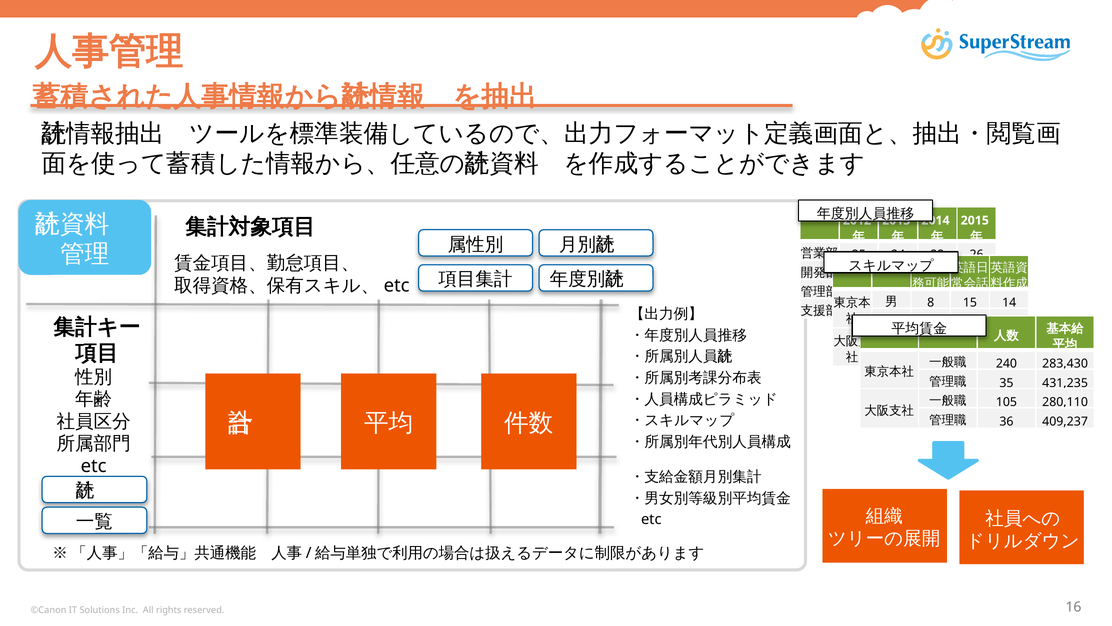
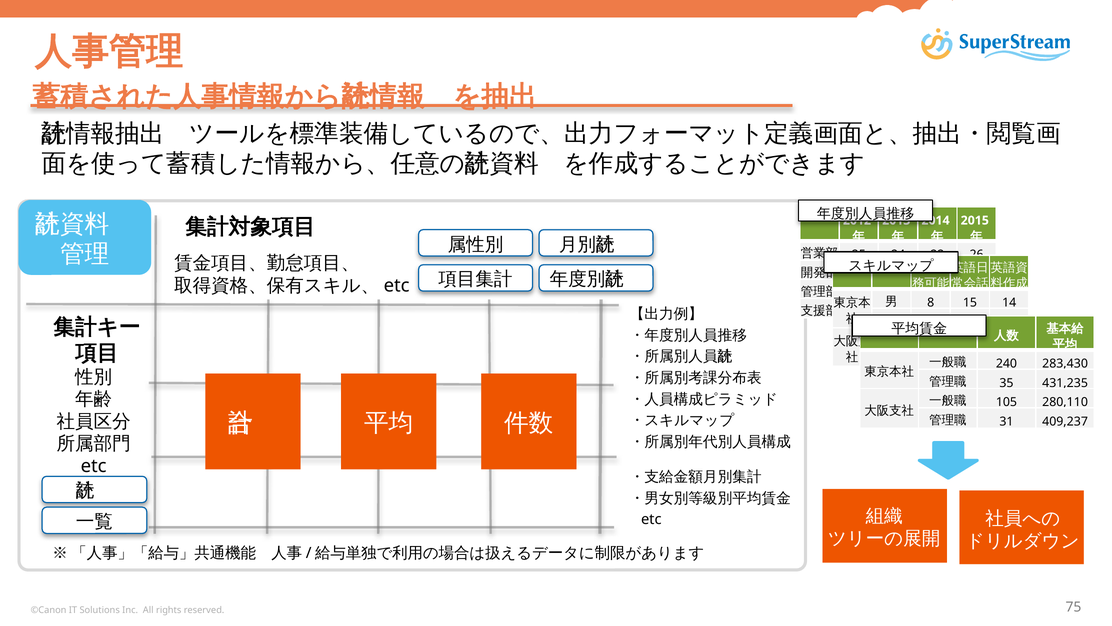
36: 36 -> 31 (1006, 421)
reserved 16: 16 -> 75 (1074, 607)
